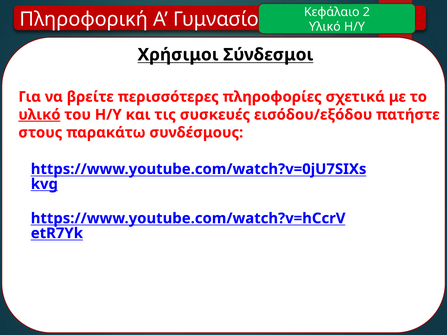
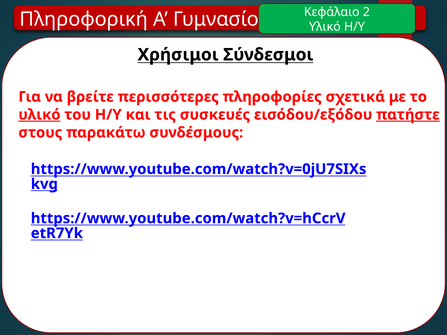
πατήστε underline: none -> present (408, 115)
